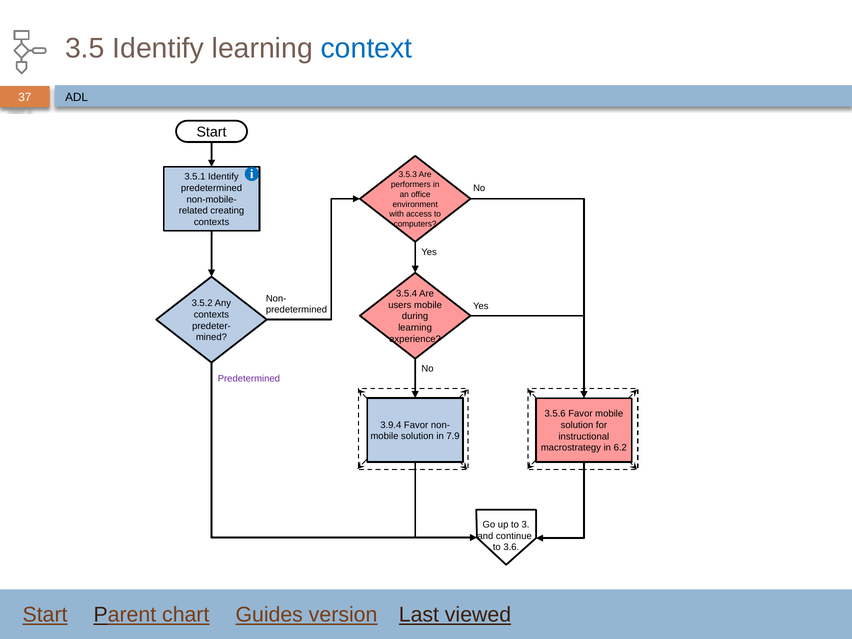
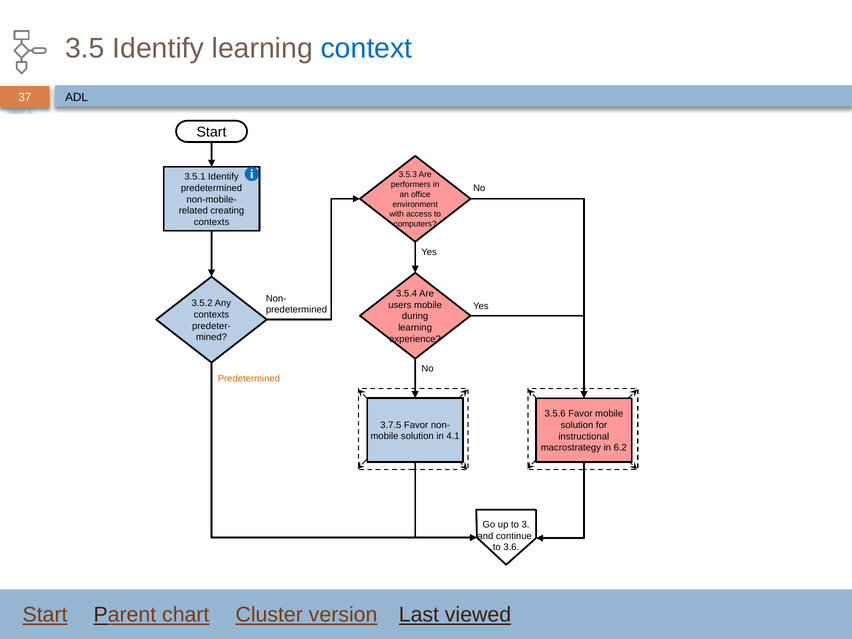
Predetermined colour: purple -> orange (249, 379)
3.9.4: 3.9.4 -> 3.7.5 (391, 425)
7.9: 7.9 -> 4.1 (453, 436)
Guides: Guides -> Cluster (269, 615)
